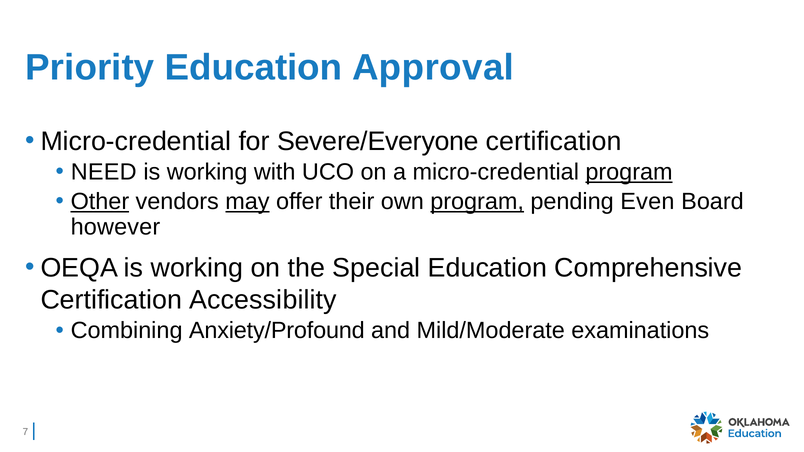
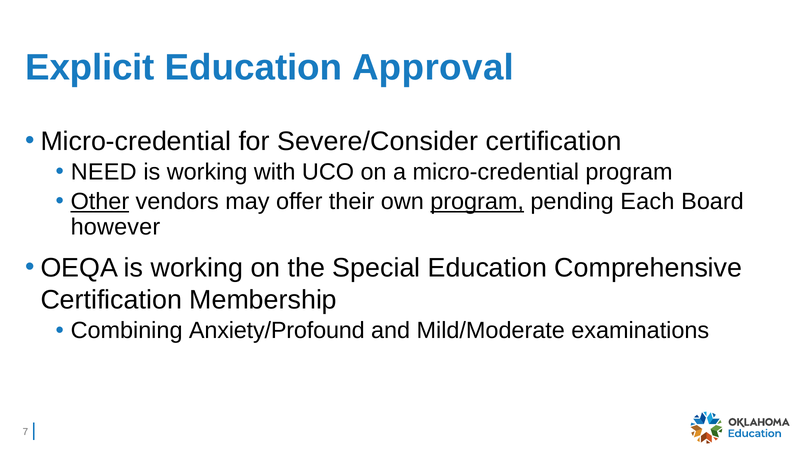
Priority: Priority -> Explicit (90, 68)
Severe/Everyone: Severe/Everyone -> Severe/Consider (378, 141)
program underline: present -> none (629, 172)
may underline: present -> none (247, 202)
Even: Even -> Each (647, 202)
Accessibility: Accessibility -> Membership (263, 300)
